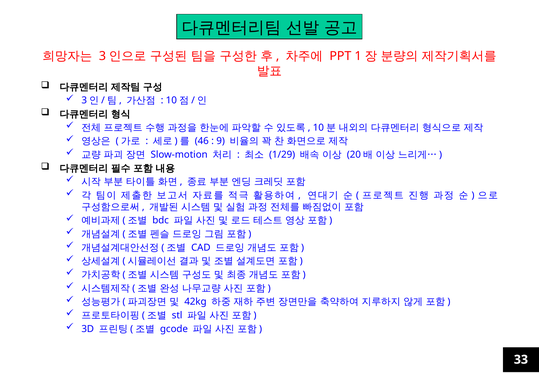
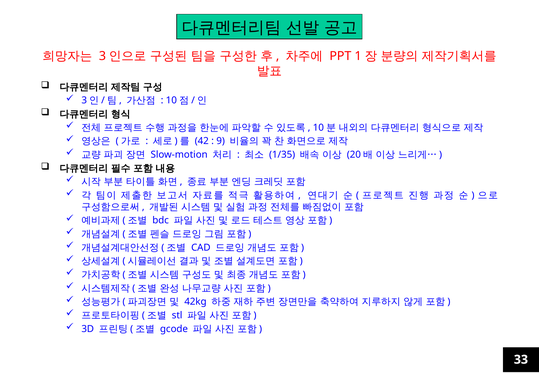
46: 46 -> 42 (202, 141)
1/29: 1/29 -> 1/35 (282, 155)
